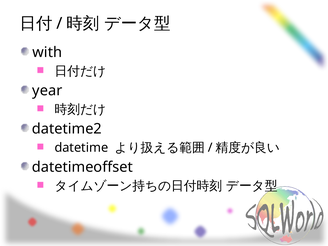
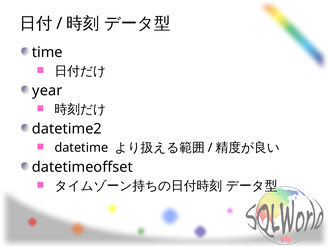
with: with -> time (47, 52)
